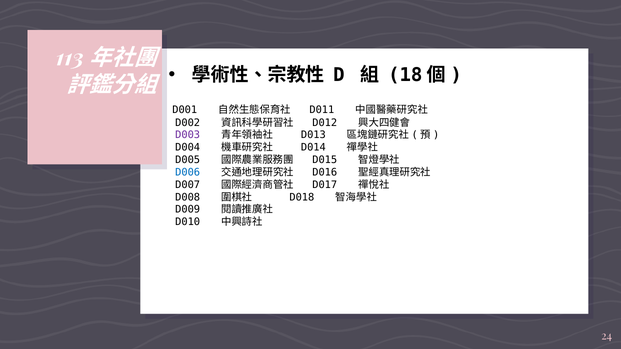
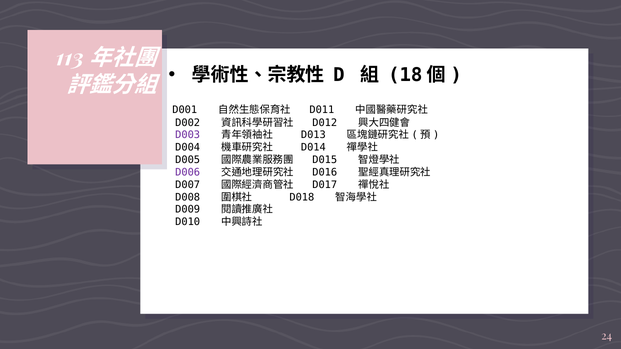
D006 colour: blue -> purple (188, 172)
